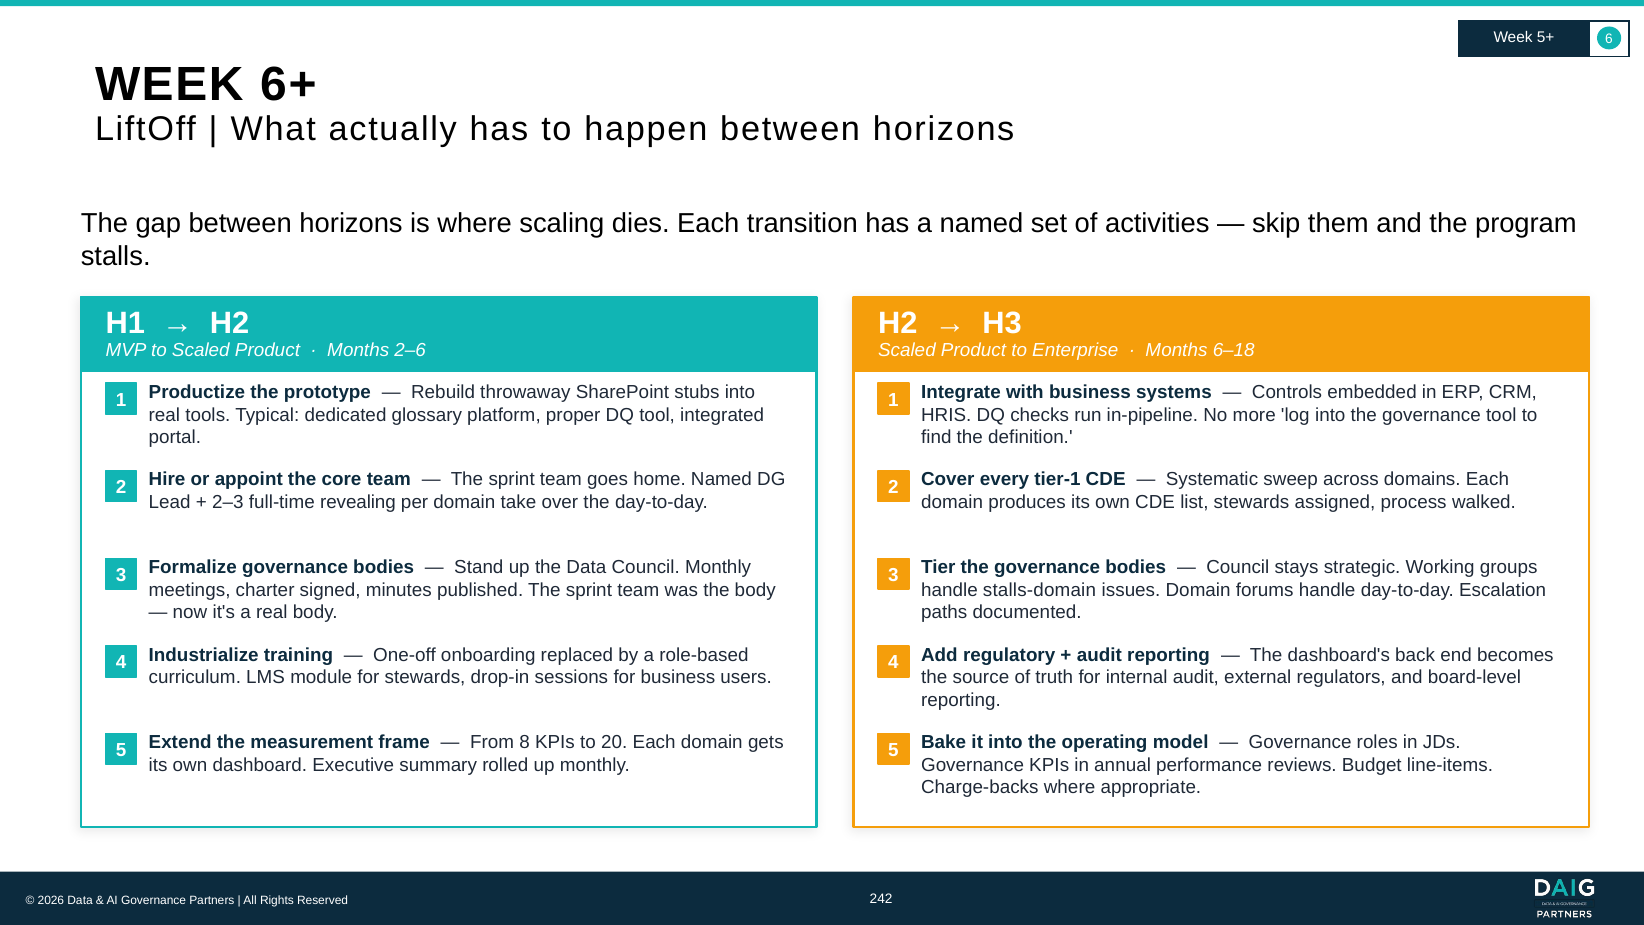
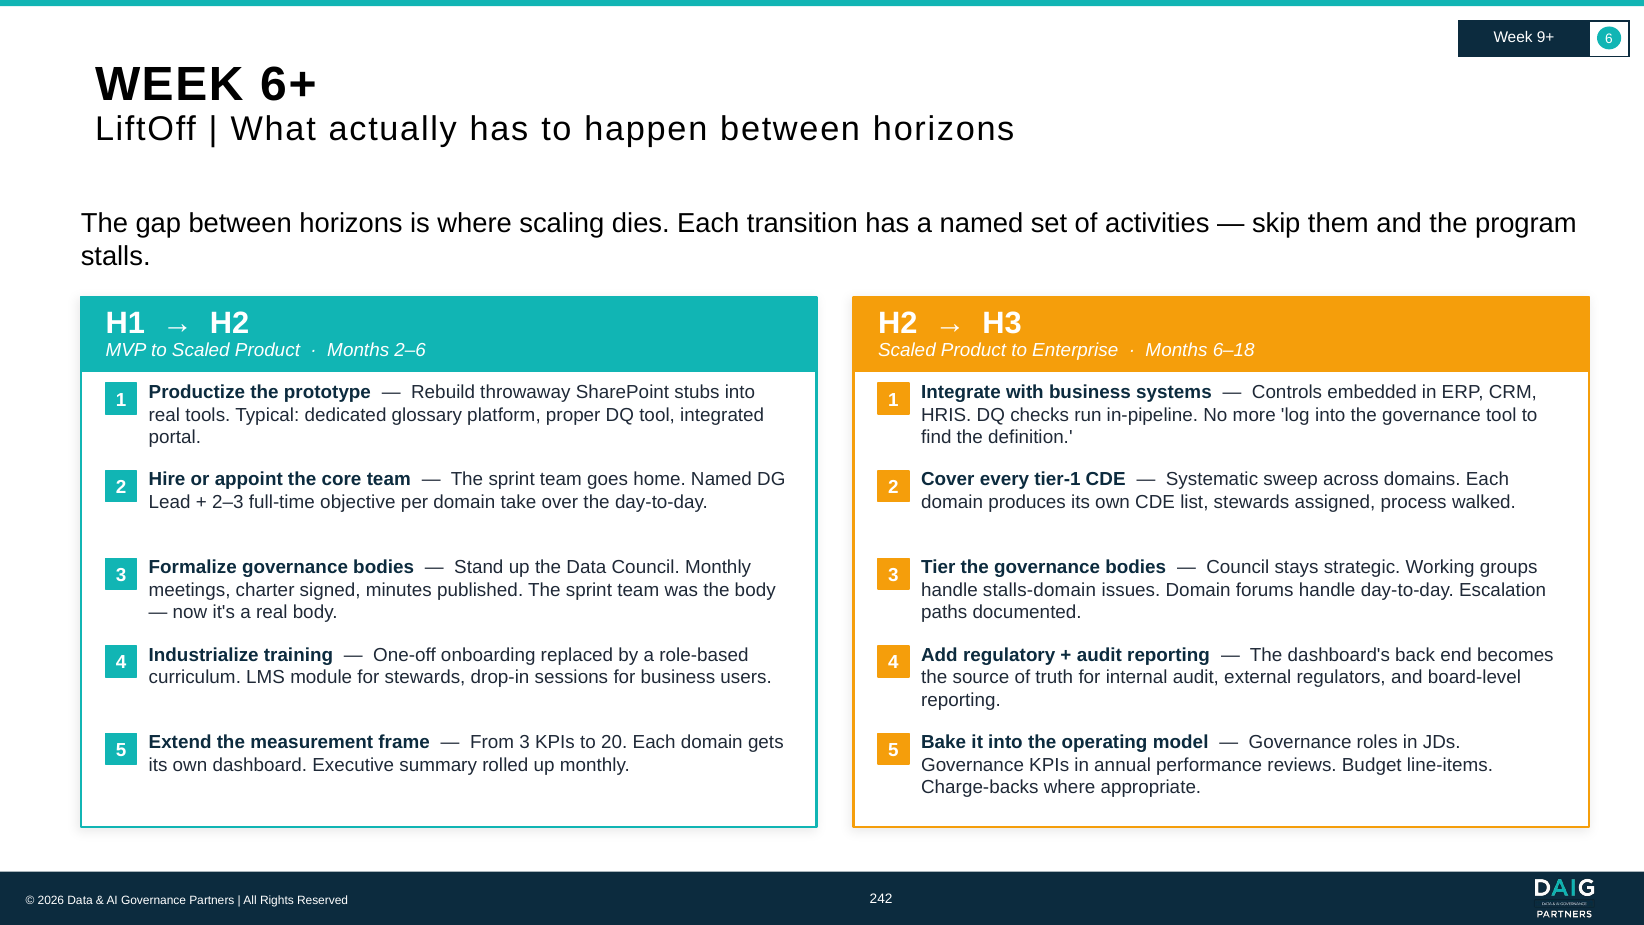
5+: 5+ -> 9+ (1546, 38)
revealing: revealing -> objective (358, 502)
From 8: 8 -> 3 (525, 742)
